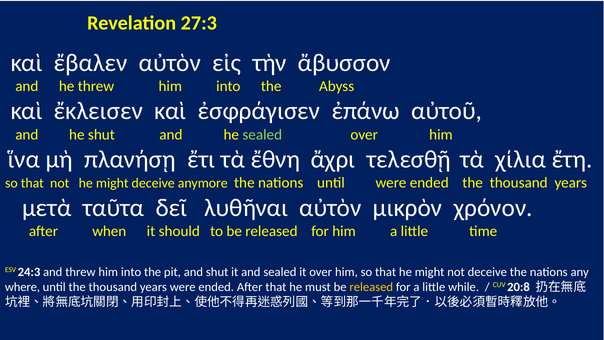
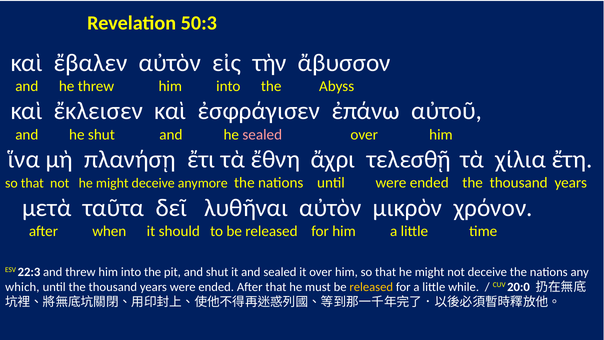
27:3: 27:3 -> 50:3 (199, 23)
sealed colour: light green -> pink (262, 135)
24:3: 24:3 -> 22:3 (29, 272)
where: where -> which (22, 288)
20:8: 20:8 -> 20:0 (519, 288)
